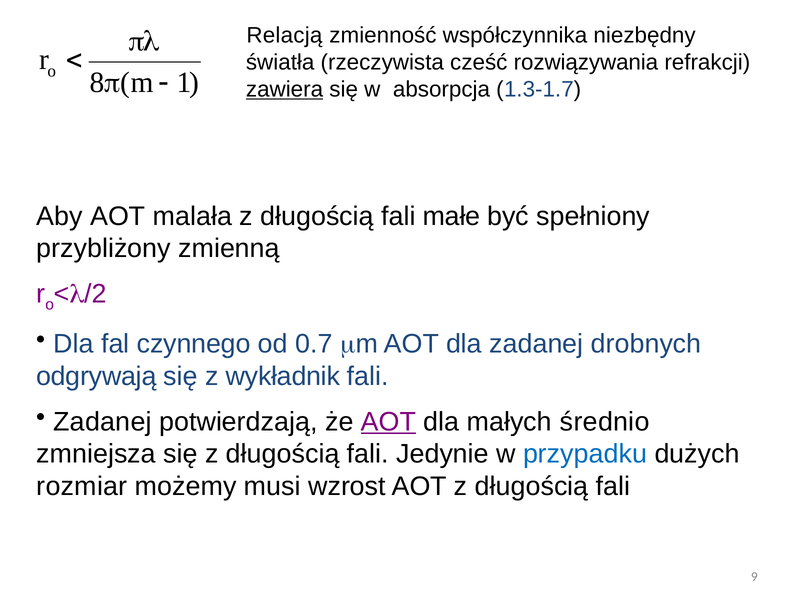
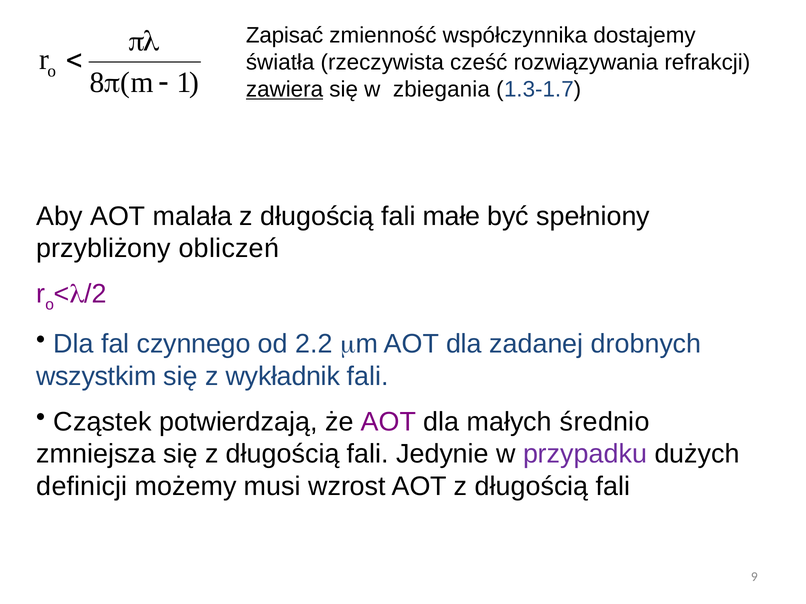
Relacją: Relacją -> Zapisać (285, 36)
niezbędny: niezbędny -> dostajemy (645, 36)
absorpcja: absorpcja -> zbiegania (441, 89)
zmienną: zmienną -> obliczeń (229, 249)
0.7: 0.7 -> 2.2 (314, 344)
odgrywają: odgrywają -> wszystkim (96, 377)
Zadanej: Zadanej -> Cząstek (103, 422)
AOT underline: present -> none (388, 422)
przypadku colour: blue -> purple (585, 454)
rozmiar: rozmiar -> definicji (82, 487)
